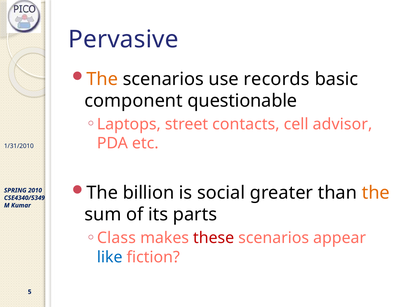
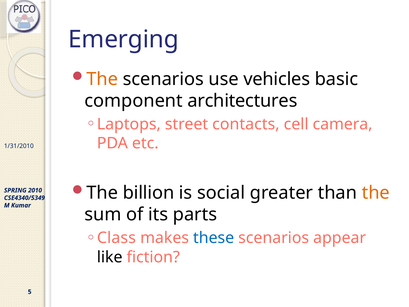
Pervasive: Pervasive -> Emerging (124, 40)
records: records -> vehicles (277, 79)
questionable: questionable -> architectures (242, 101)
advisor: advisor -> camera (343, 124)
these colour: red -> blue (214, 238)
like colour: blue -> black (110, 257)
